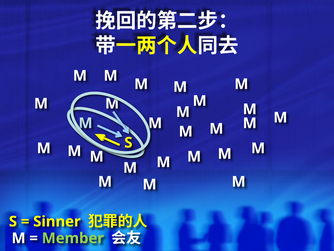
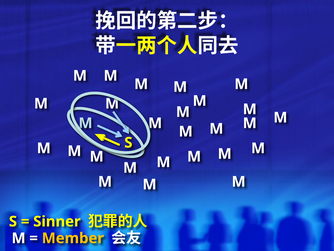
Member colour: light green -> yellow (73, 238)
